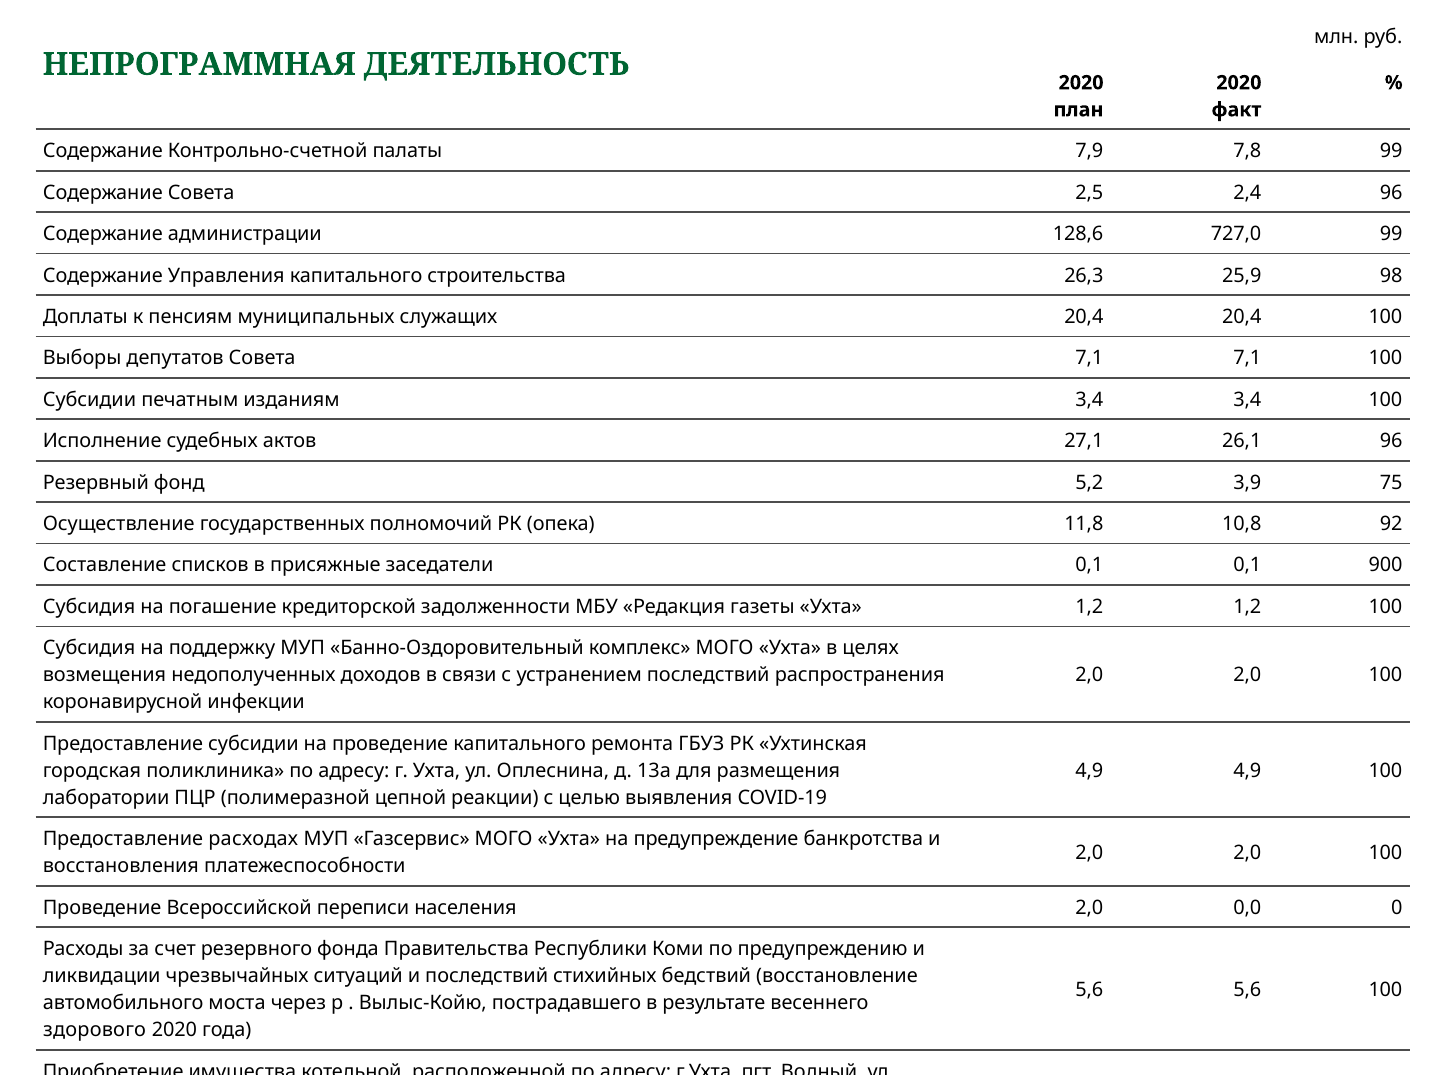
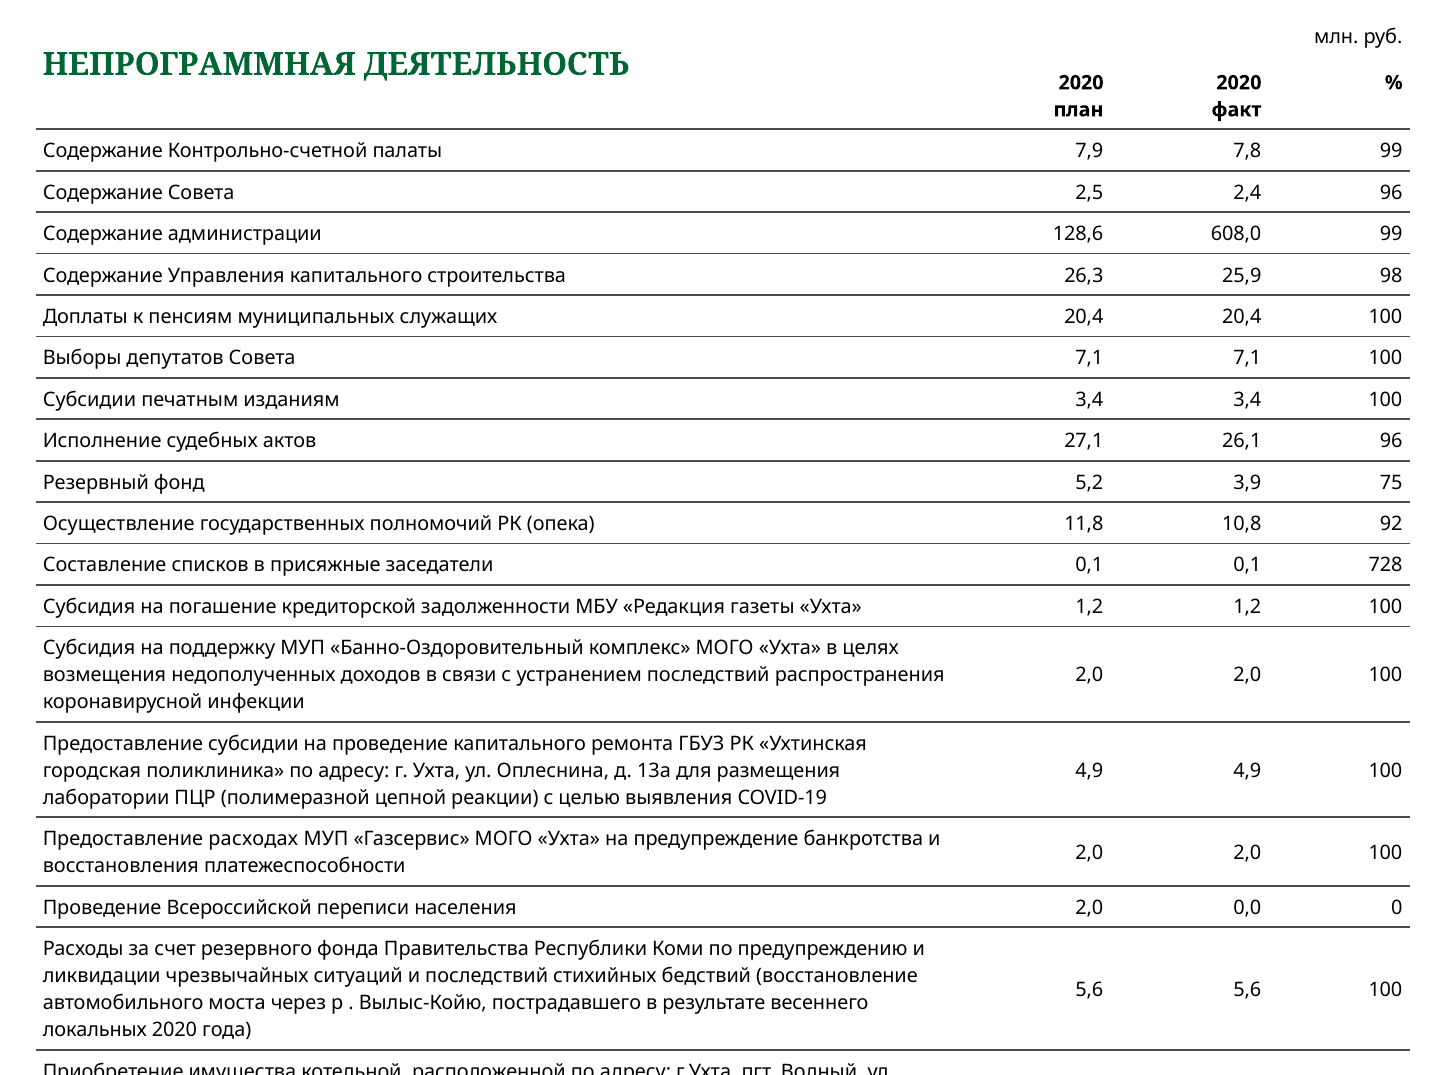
727,0: 727,0 -> 608,0 (1236, 234)
900: 900 -> 728 (1385, 565)
здорового: здорового -> локальных (95, 1030)
